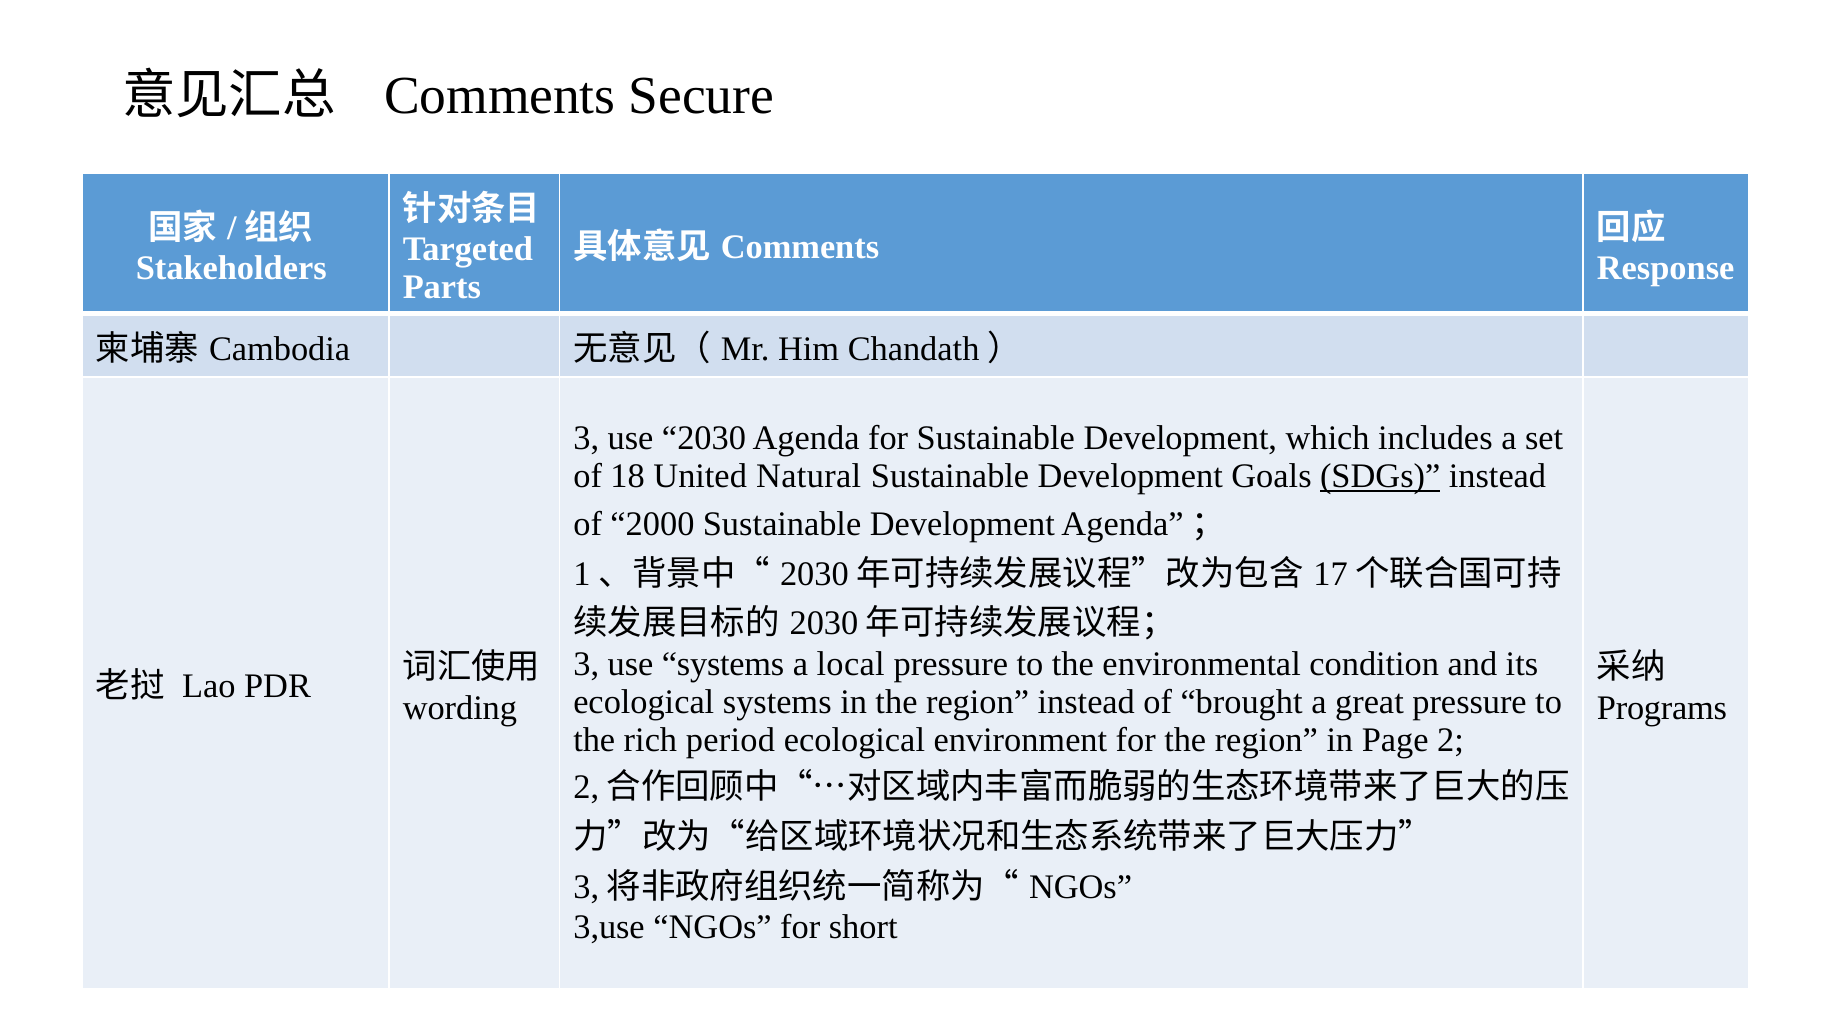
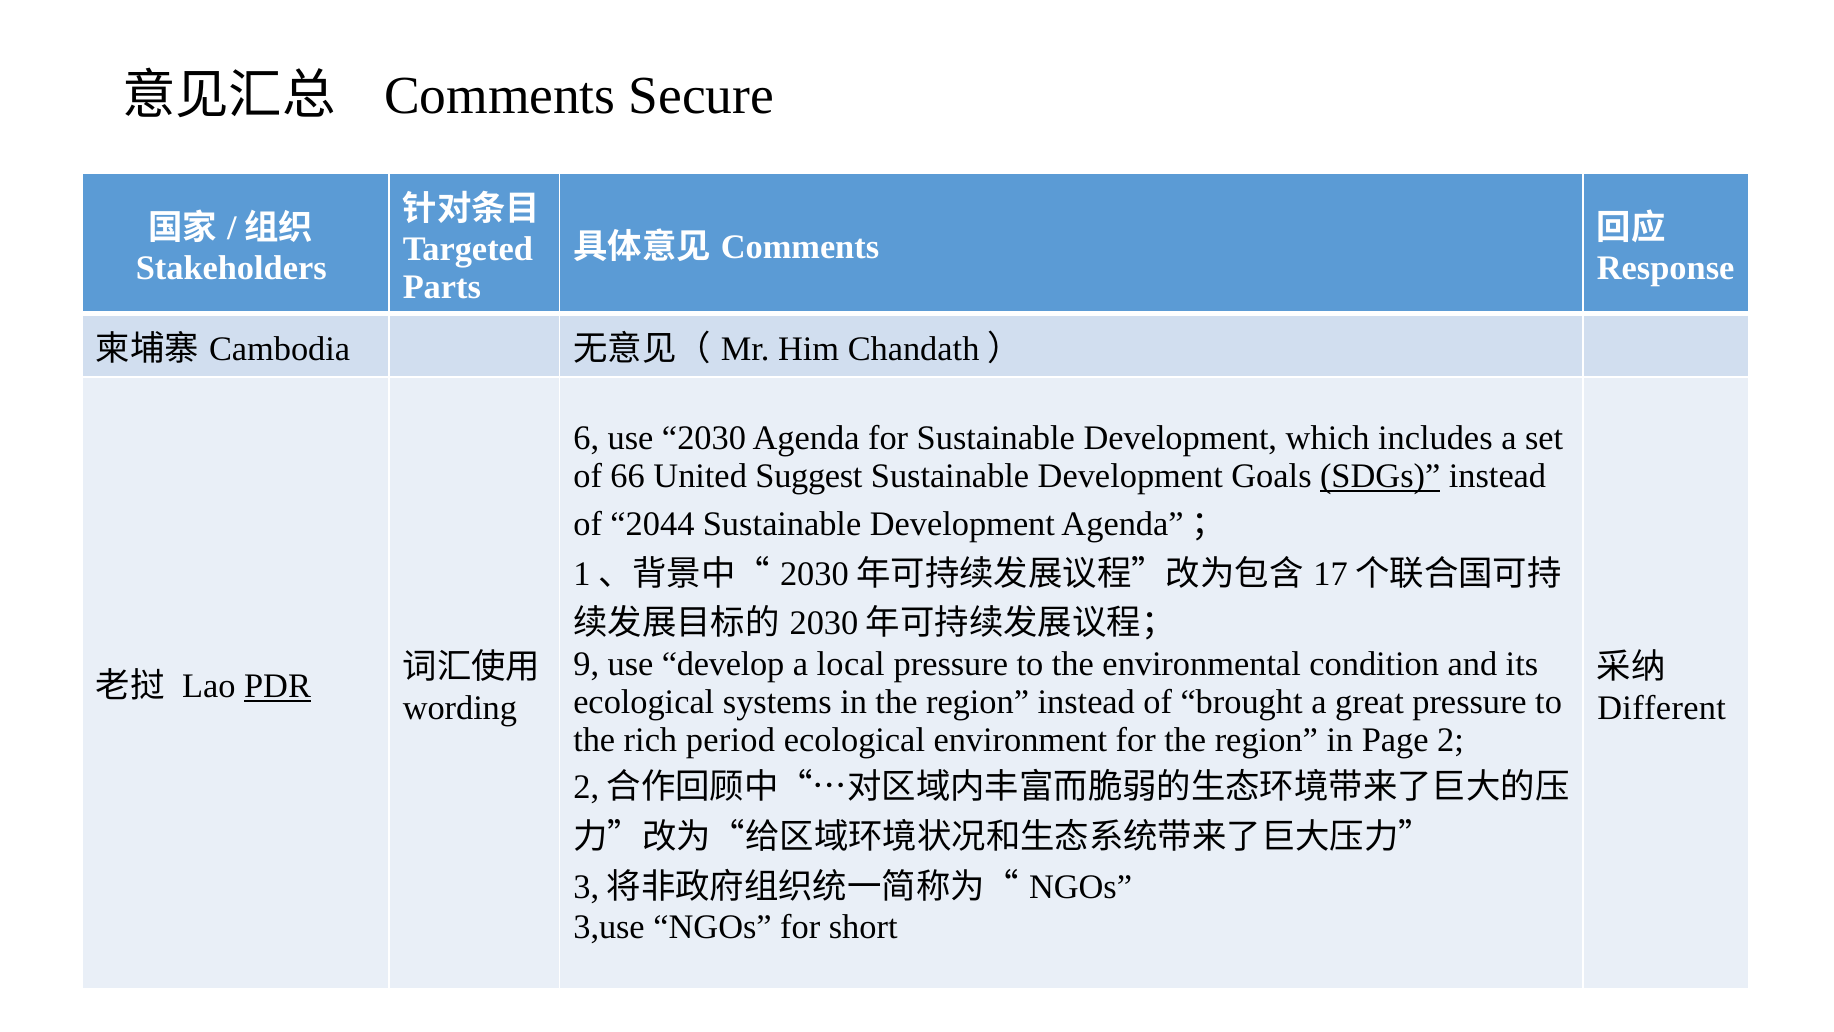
3: 3 -> 6 (586, 438)
18: 18 -> 66 (628, 476)
Natural: Natural -> Suggest (809, 476)
2000: 2000 -> 2044 (652, 524)
3: 3 -> 9 (586, 664)
use systems: systems -> develop (723, 664)
PDR underline: none -> present (278, 686)
Programs: Programs -> Different (1662, 708)
